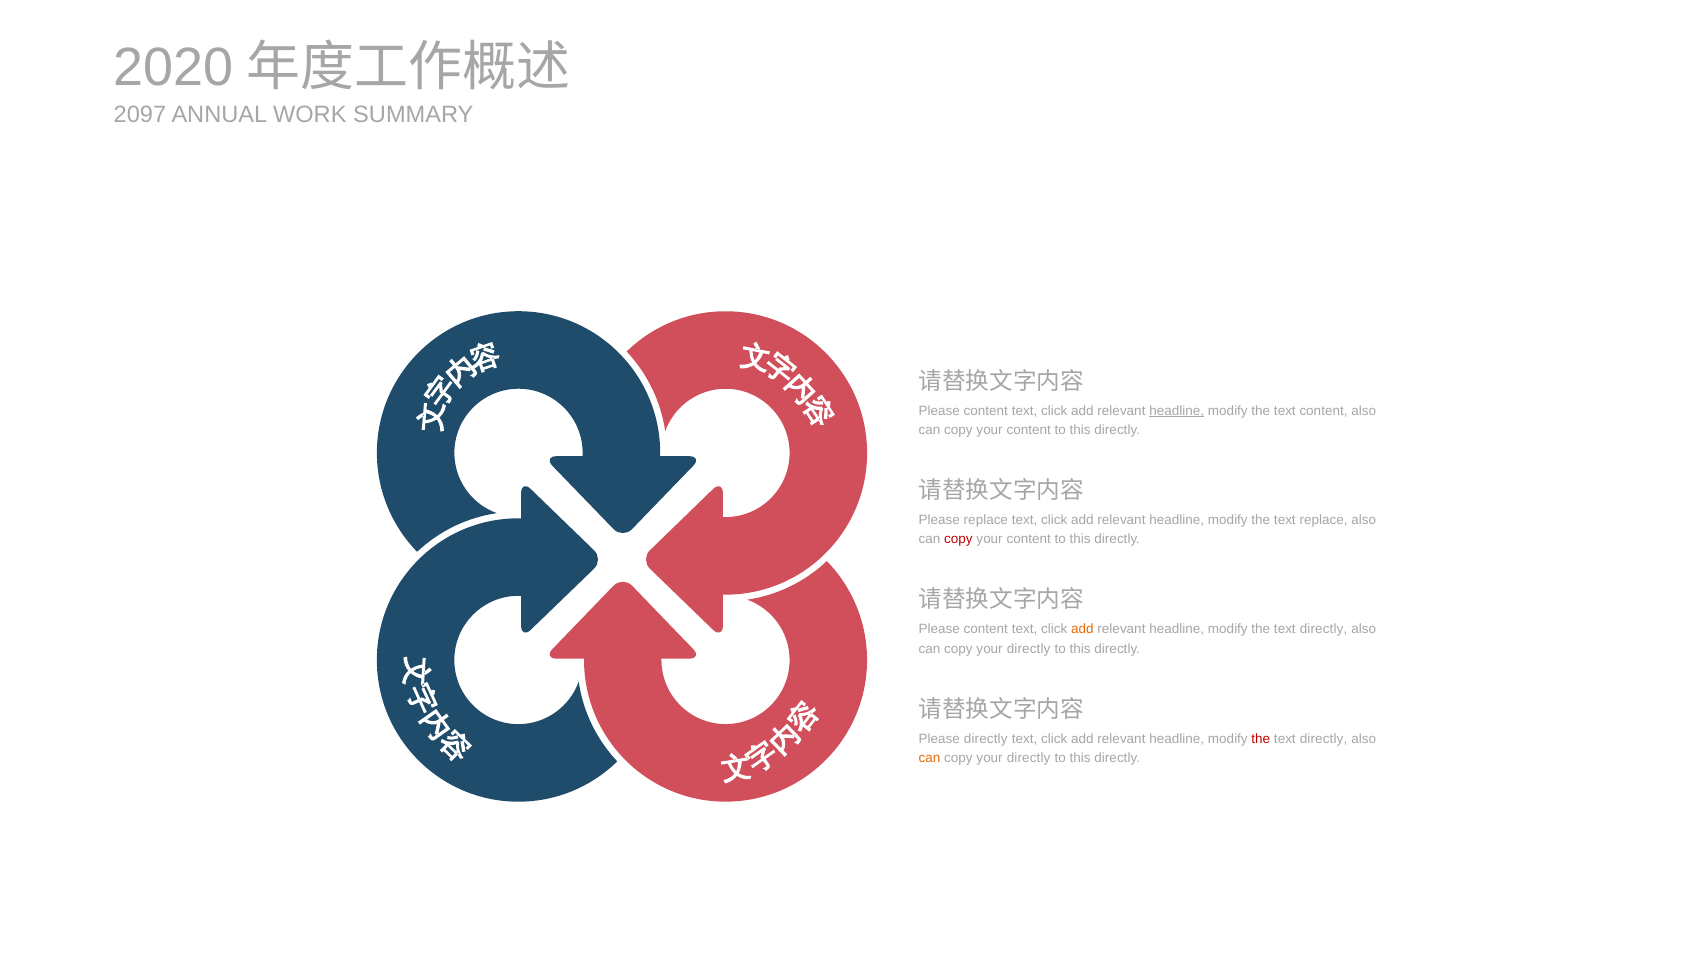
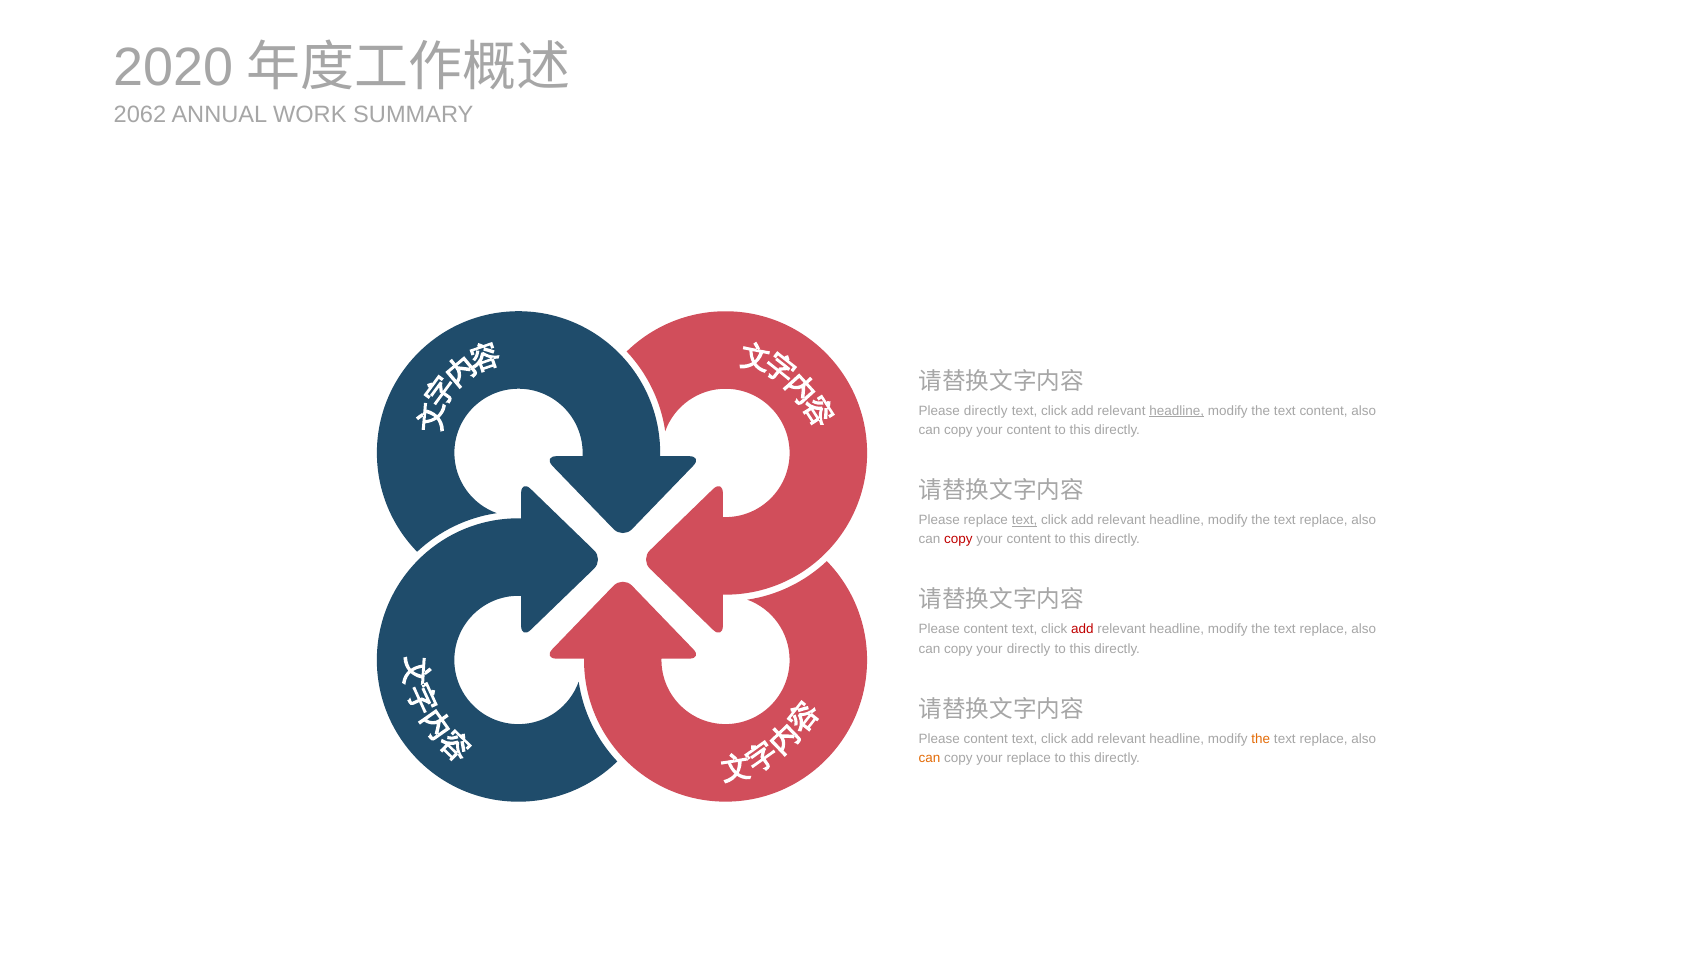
2097: 2097 -> 2062 (140, 114)
content: content -> directly (986, 411)
text underline: none -> present (1024, 520)
add colour: orange -> red (1082, 629)
directly: directly -> replace (1324, 629)
directly: directly -> content (986, 738)
the colour: red -> orange (1261, 738)
directly: directly -> replace (1324, 738)
directly: directly -> replace (1029, 758)
